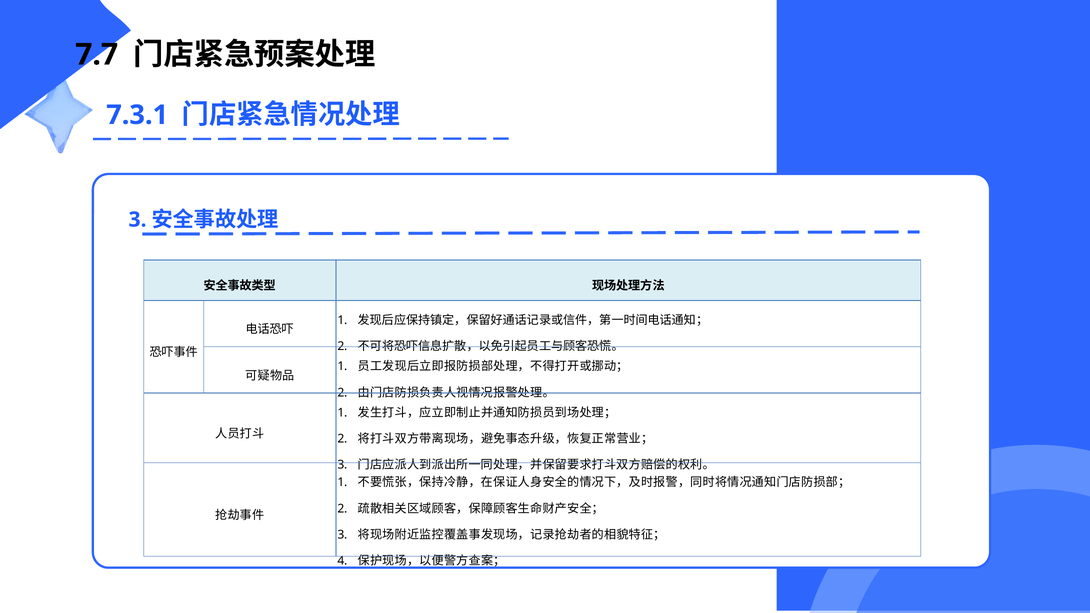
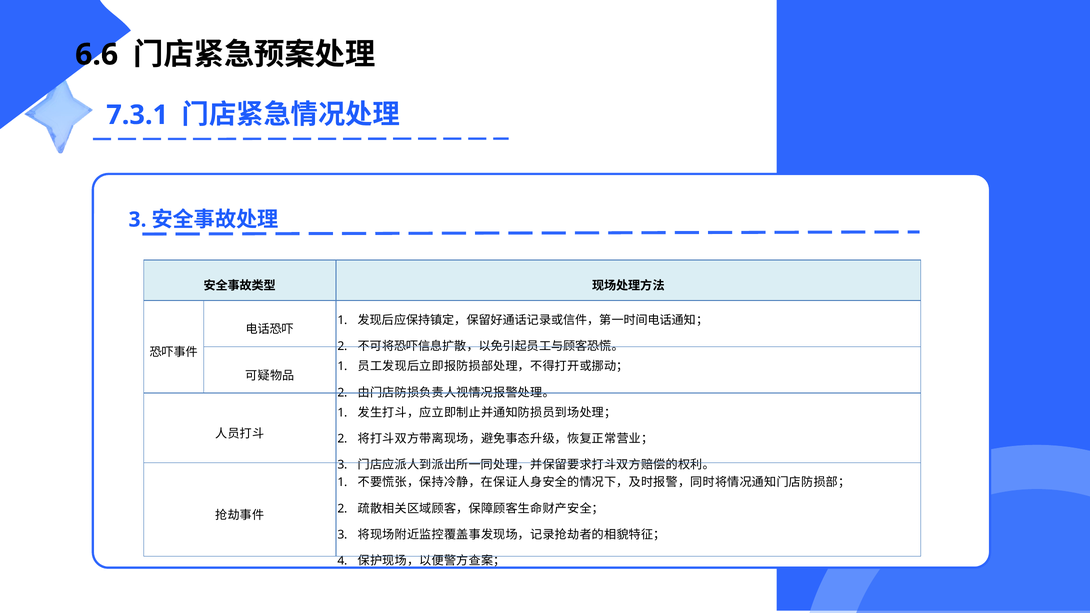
7.7: 7.7 -> 6.6 (97, 55)
